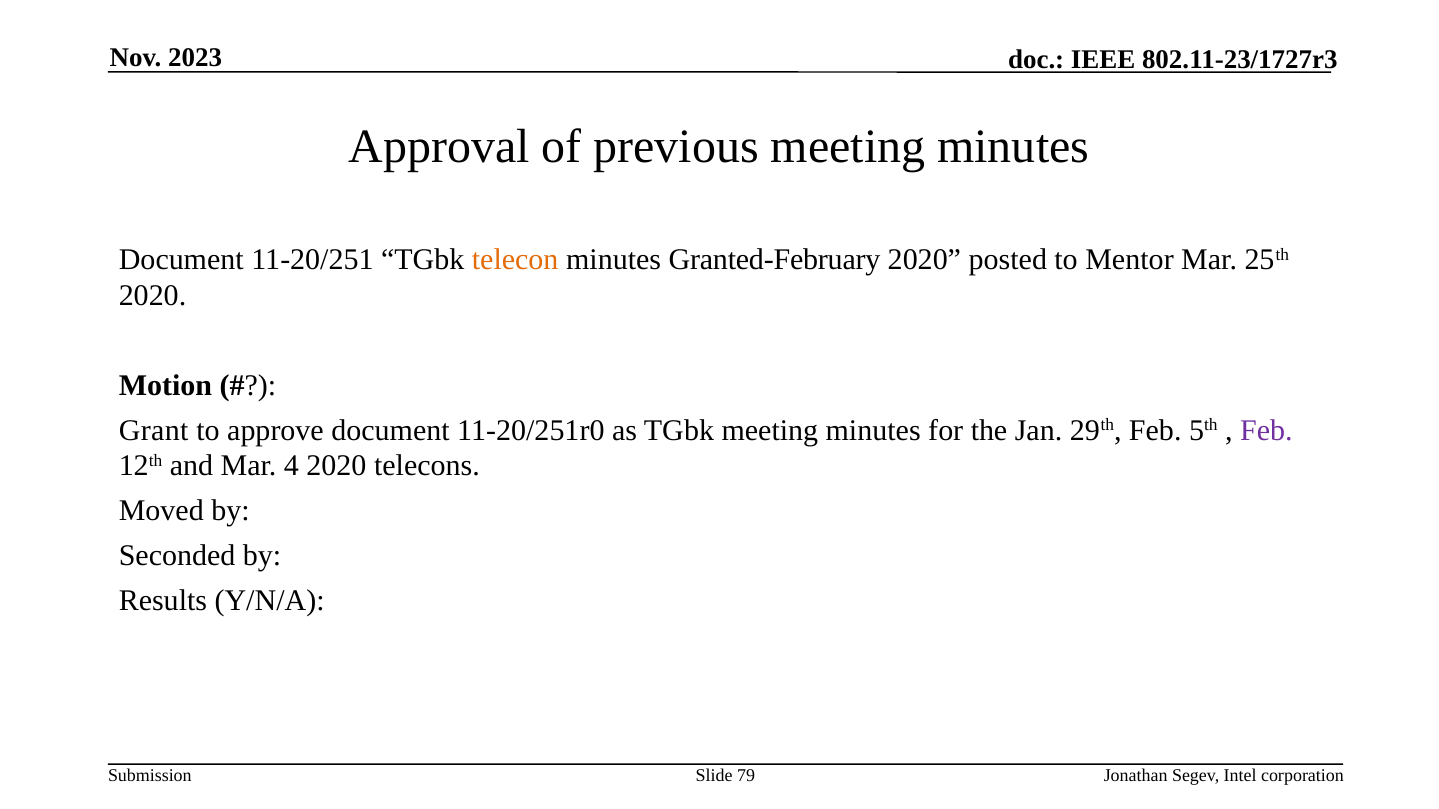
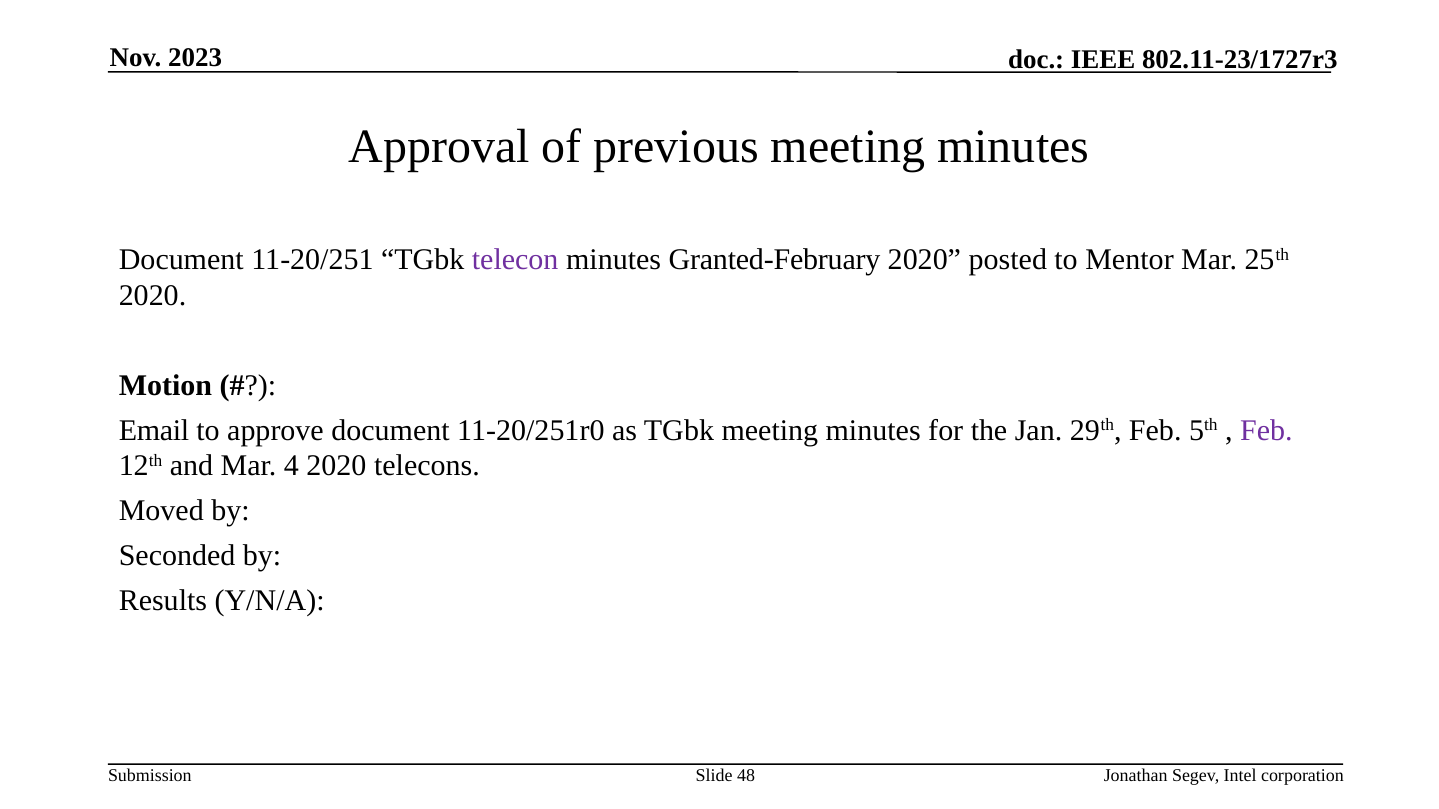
telecon colour: orange -> purple (515, 259)
Grant: Grant -> Email (154, 430)
79: 79 -> 48 (746, 776)
